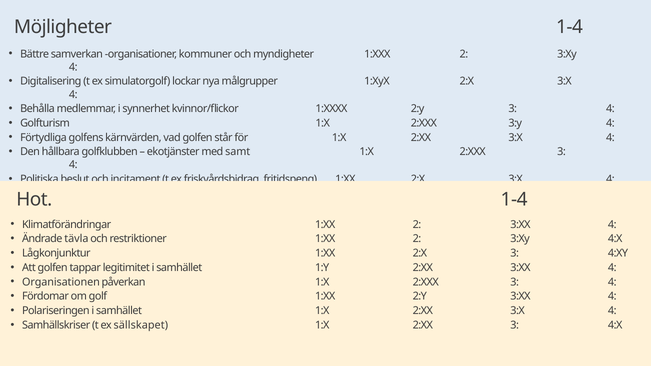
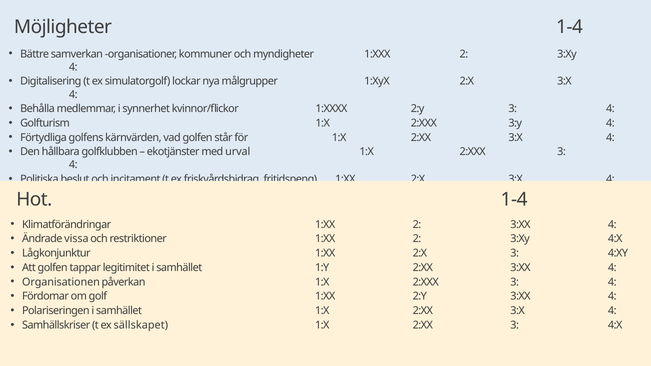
samt: samt -> urval (238, 152)
tävla: tävla -> vissa (76, 239)
